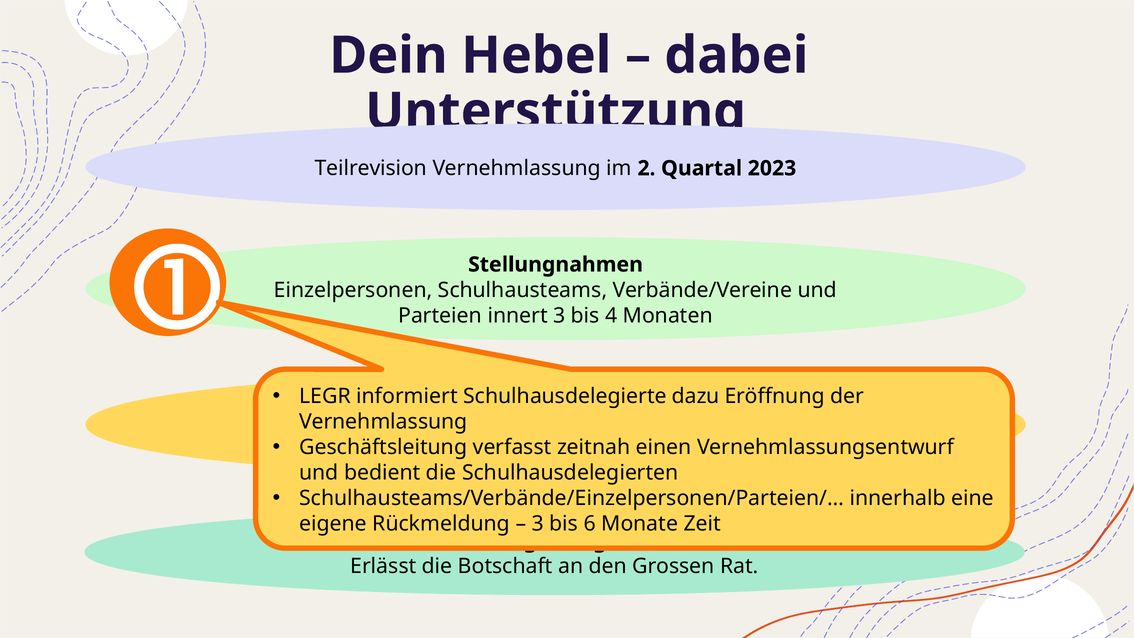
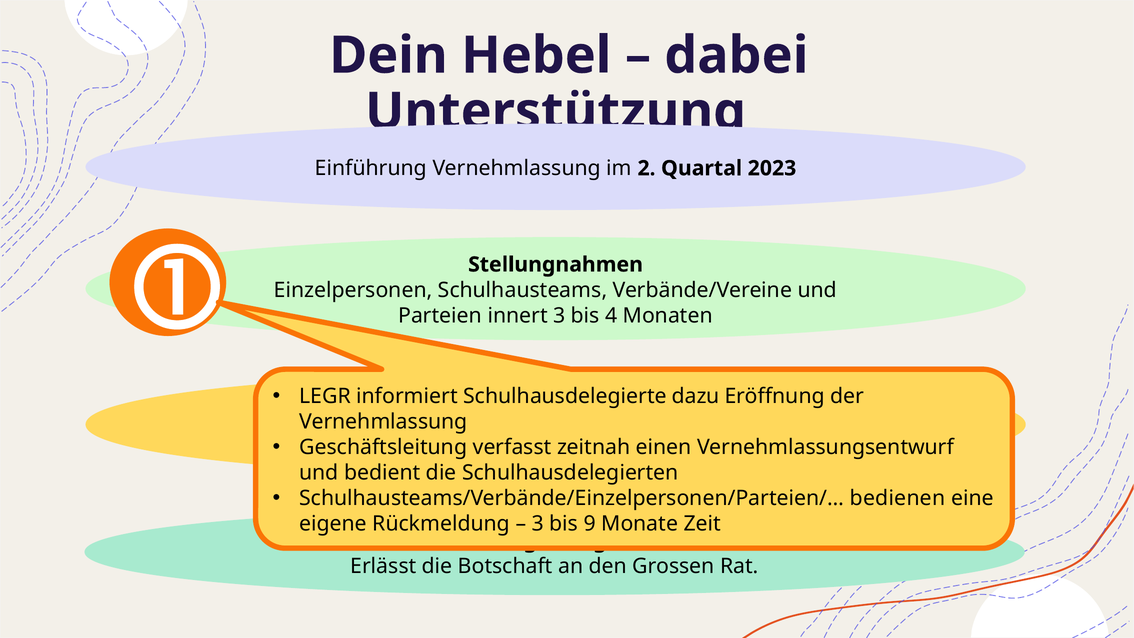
Teilrevision: Teilrevision -> Einführung (371, 168)
innerhalb: innerhalb -> bedienen (898, 498)
6: 6 -> 9 (590, 524)
